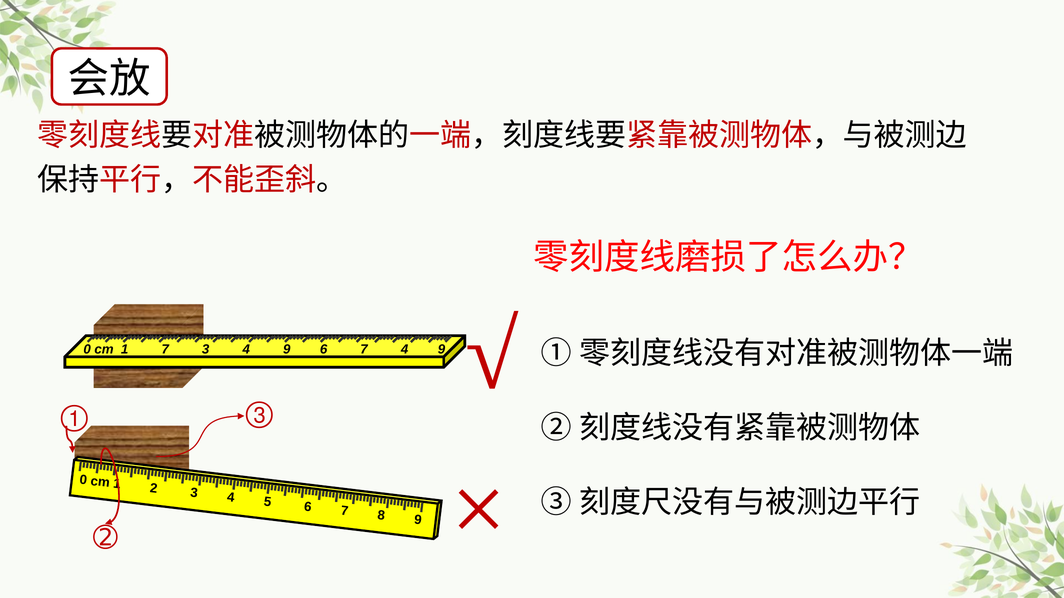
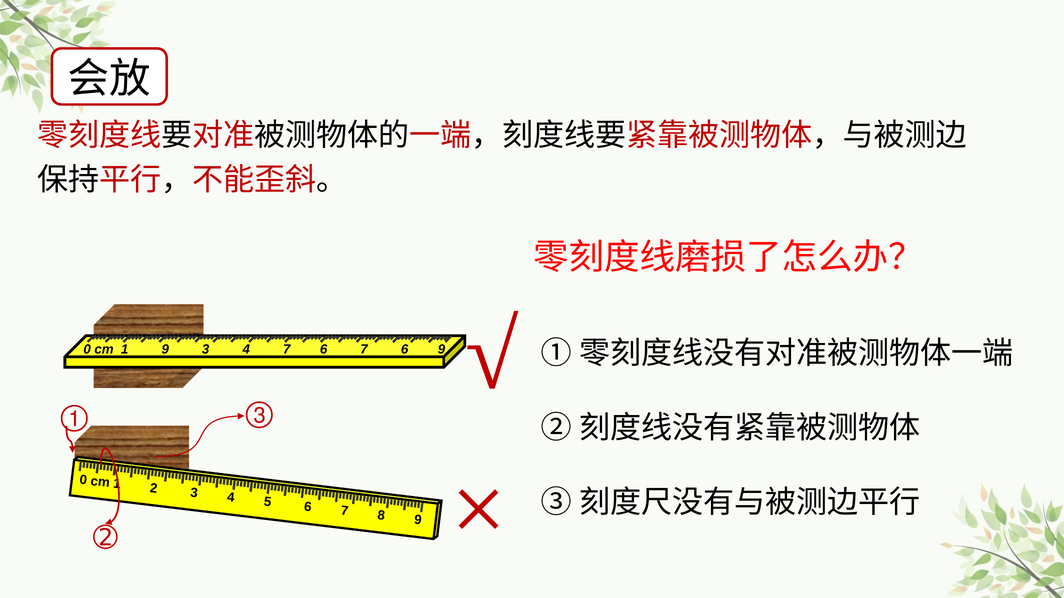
1 7: 7 -> 9 (165, 350)
3 4 9: 9 -> 7 (287, 350)
6 7 4: 4 -> 6 (405, 350)
